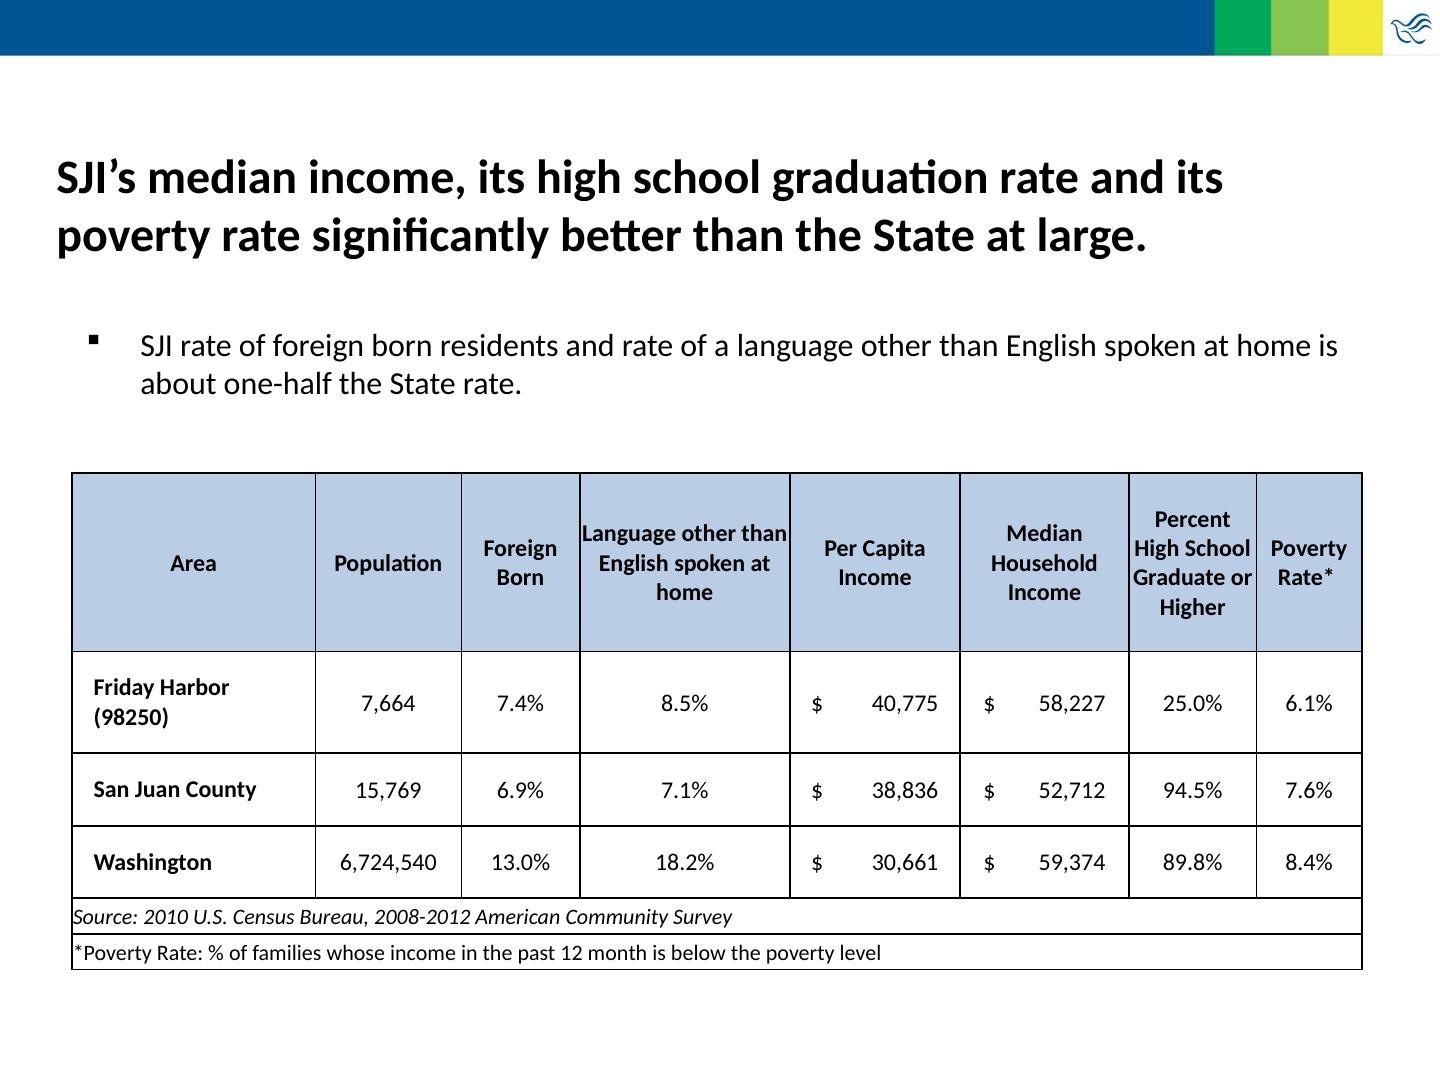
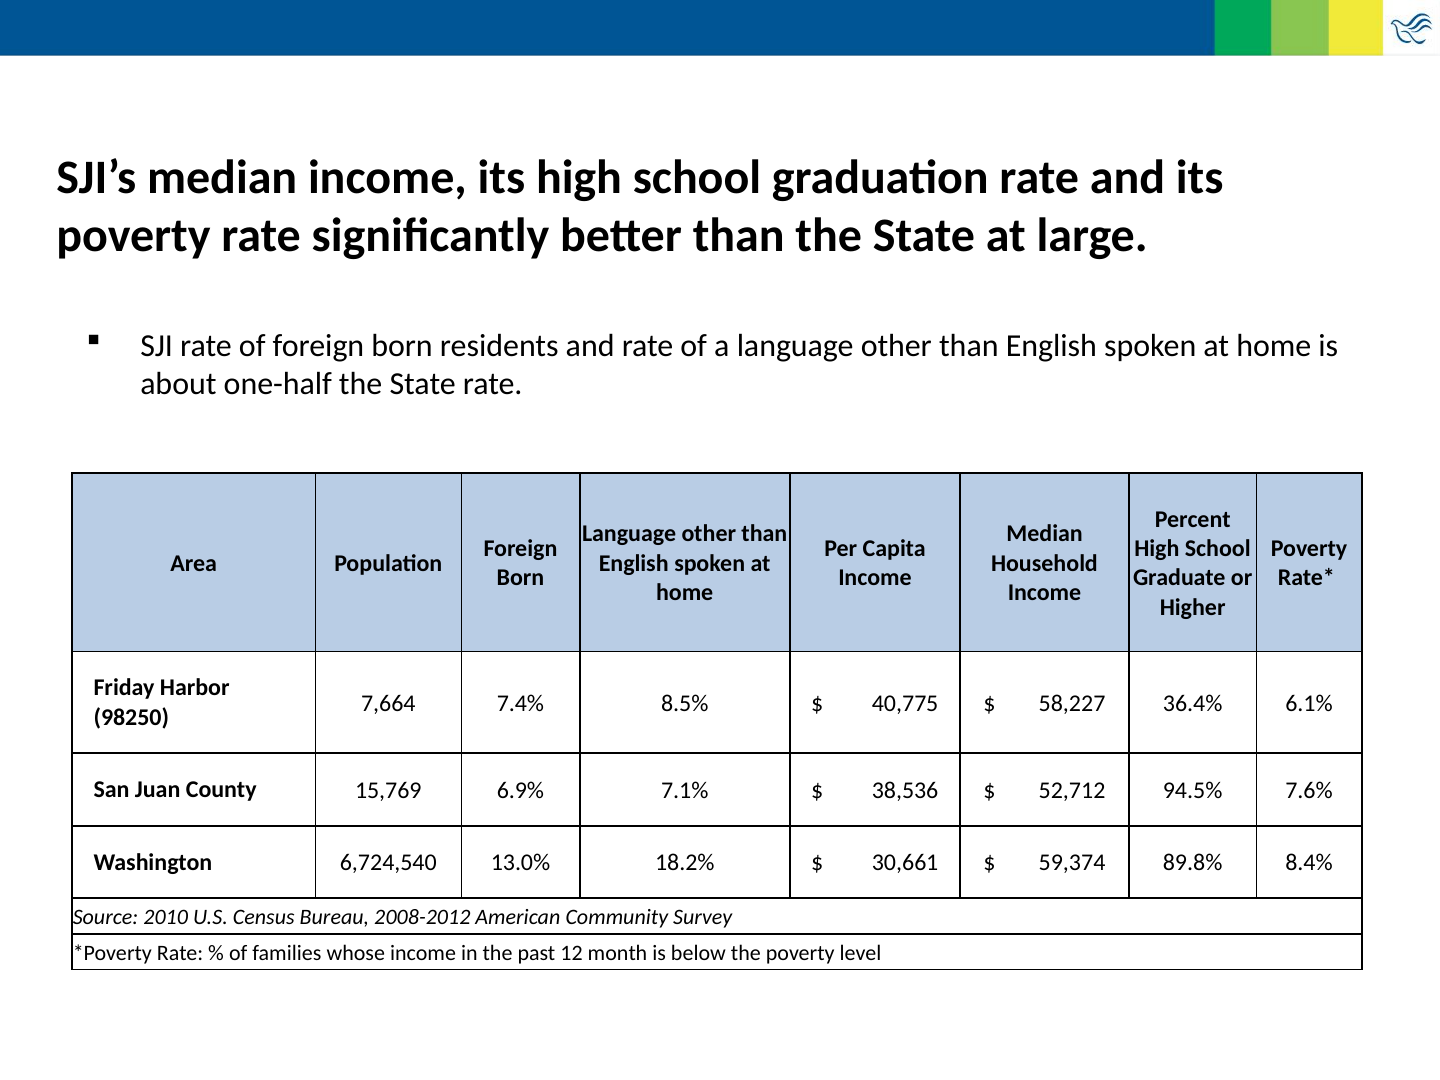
25.0%: 25.0% -> 36.4% (1193, 703)
38,836: 38,836 -> 38,536 (905, 790)
